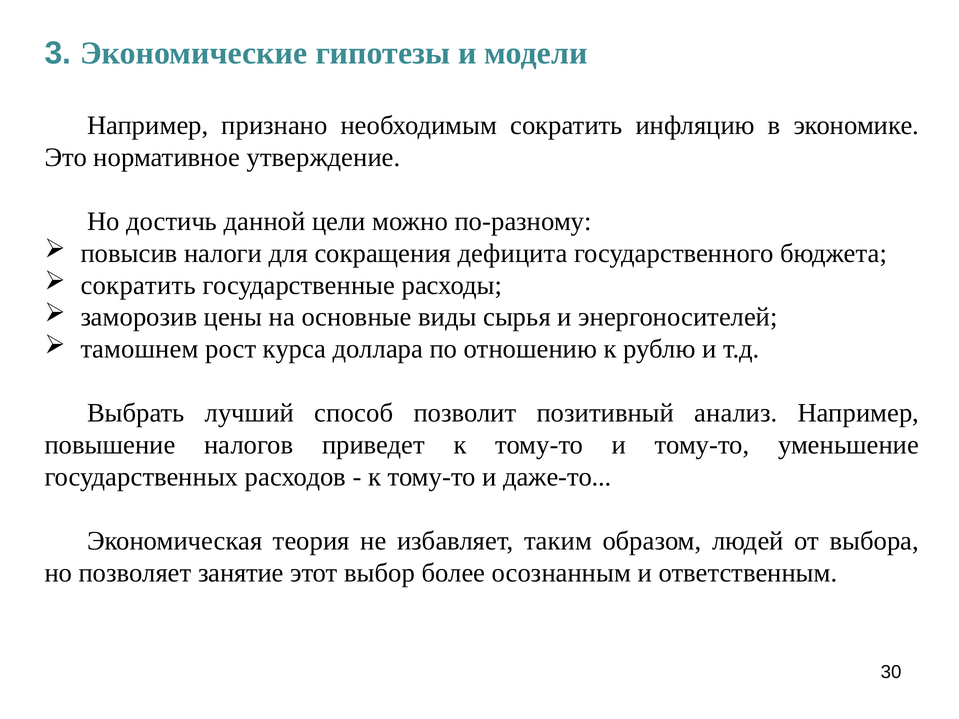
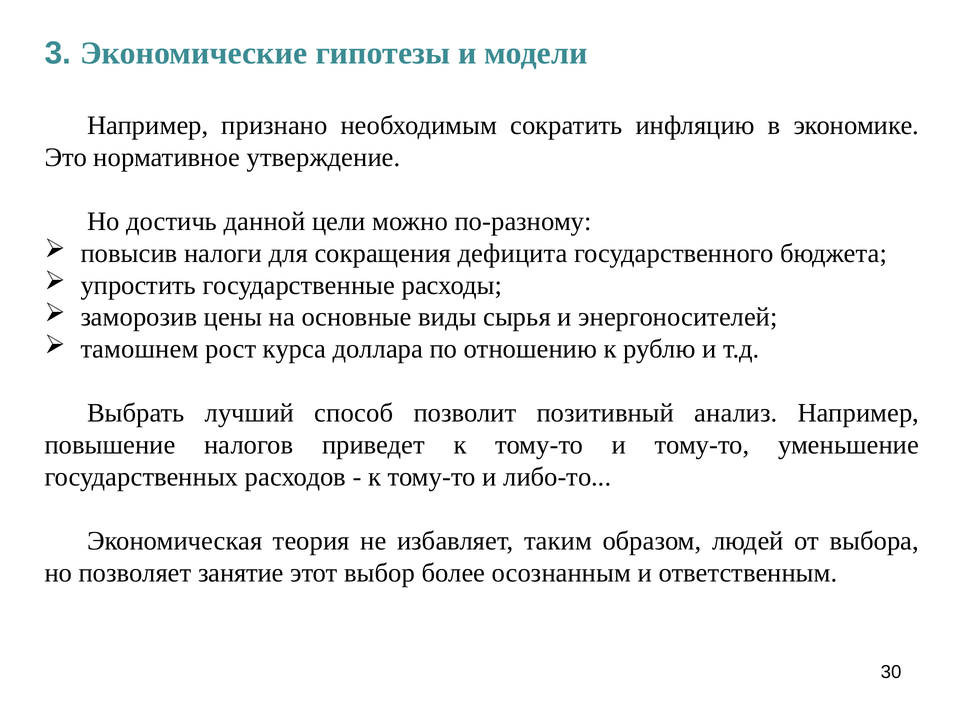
сократить: сократить -> упростить (138, 285)
даже-то: даже-то -> либо-то (557, 477)
